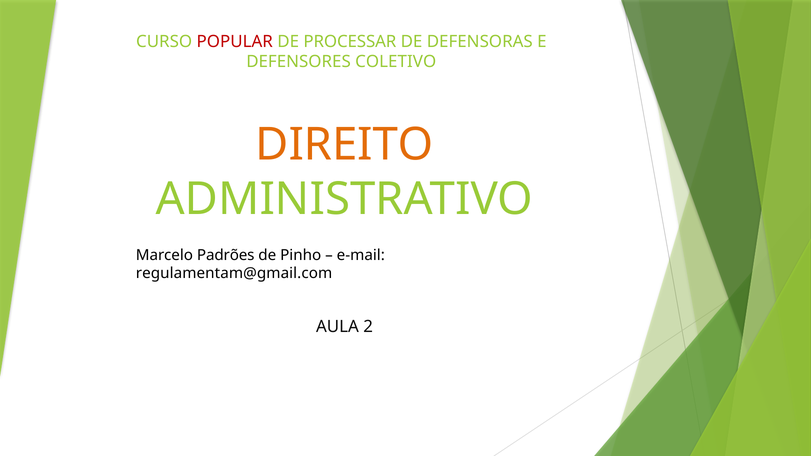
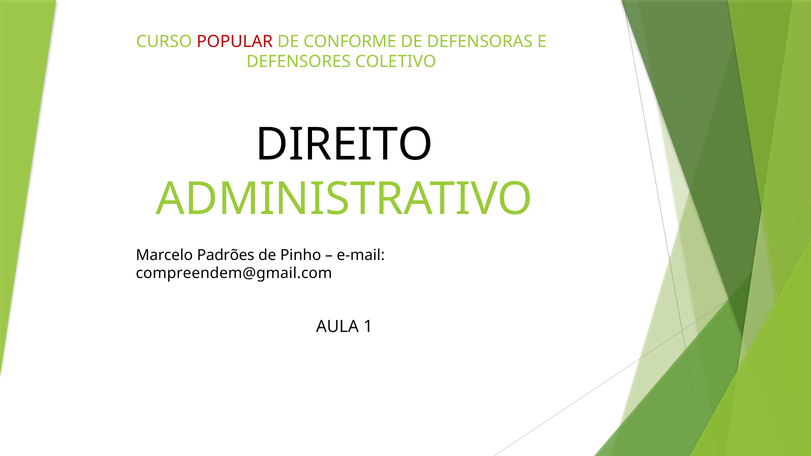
PROCESSAR: PROCESSAR -> CONFORME (350, 42)
DIREITO colour: orange -> black (344, 145)
regulamentam@gmail.com: regulamentam@gmail.com -> compreendem@gmail.com (234, 273)
2: 2 -> 1 (368, 327)
